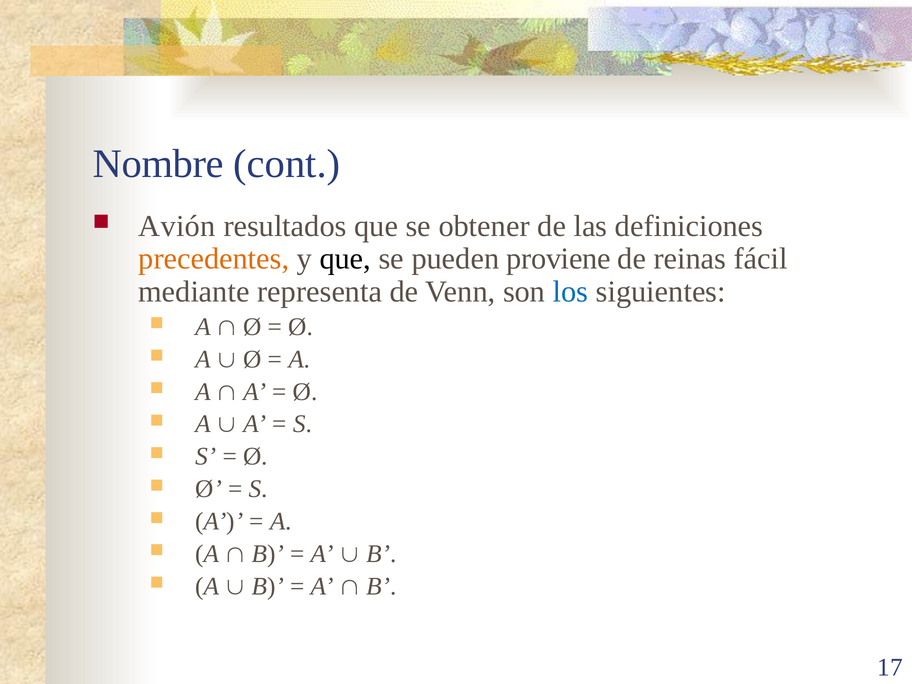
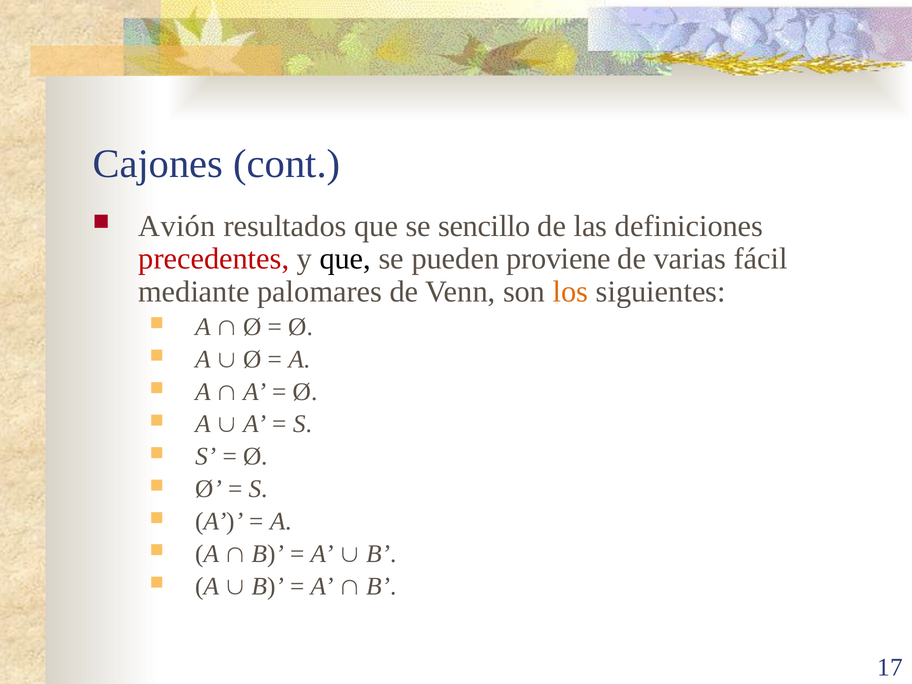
Nombre: Nombre -> Cajones (158, 164)
obtener: obtener -> sencillo (484, 226)
precedentes colour: orange -> red (214, 259)
reinas: reinas -> varias (690, 259)
representa: representa -> palomares (320, 292)
los colour: blue -> orange (571, 292)
